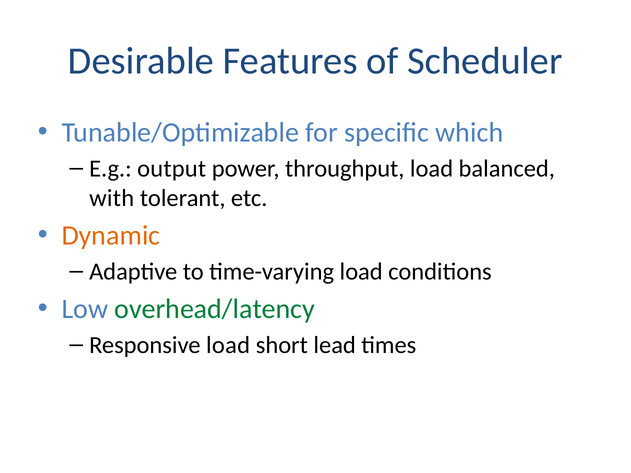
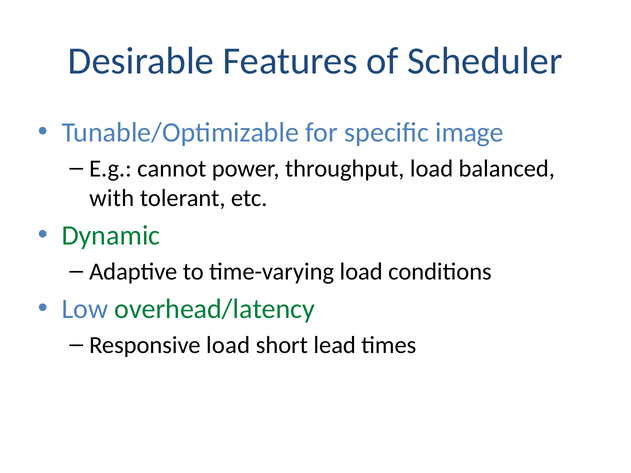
which: which -> image (470, 132)
output: output -> cannot (172, 169)
Dynamic colour: orange -> green (111, 235)
